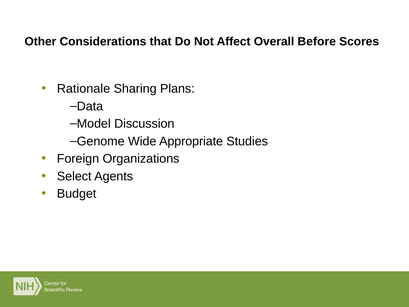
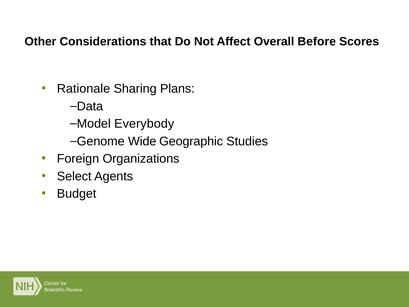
Discussion: Discussion -> Everybody (144, 124)
Appropriate: Appropriate -> Geographic (191, 141)
